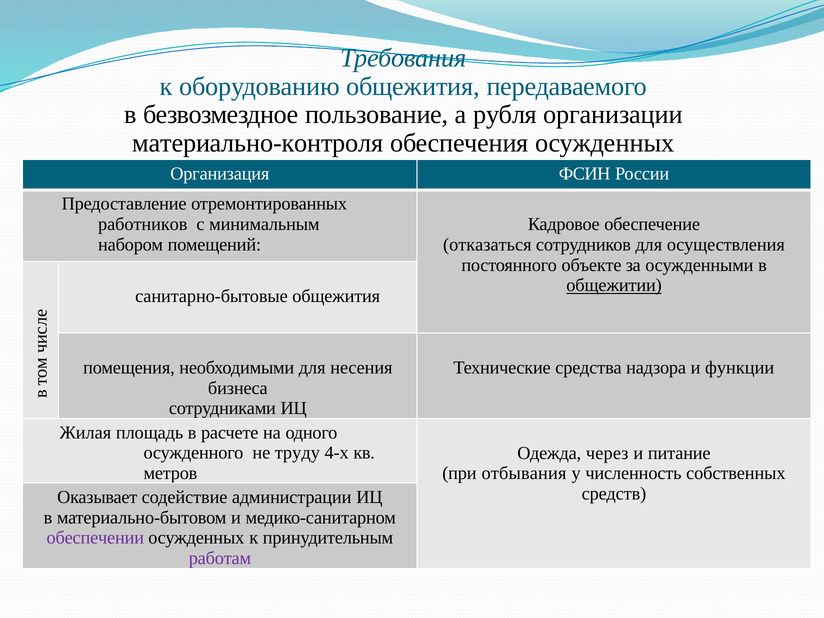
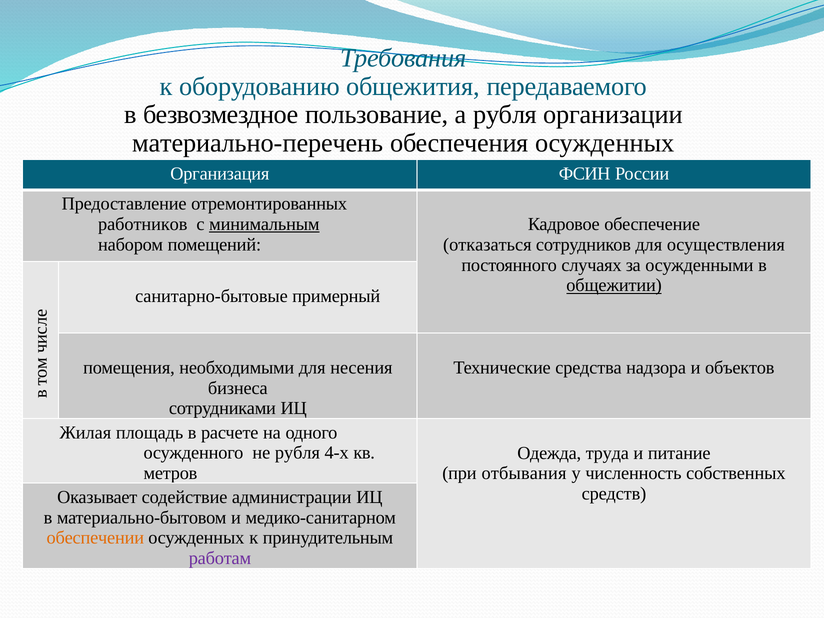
материально-контроля: материально-контроля -> материально-перечень (258, 143)
минимальным underline: none -> present (264, 224)
объекте: объекте -> случаях (592, 265)
санитарно-бытовые общежития: общежития -> примерный (336, 296)
функции: функции -> объектов (740, 368)
не труду: труду -> рубля (297, 453)
через: через -> труда (607, 453)
обеспечении colour: purple -> orange (95, 538)
